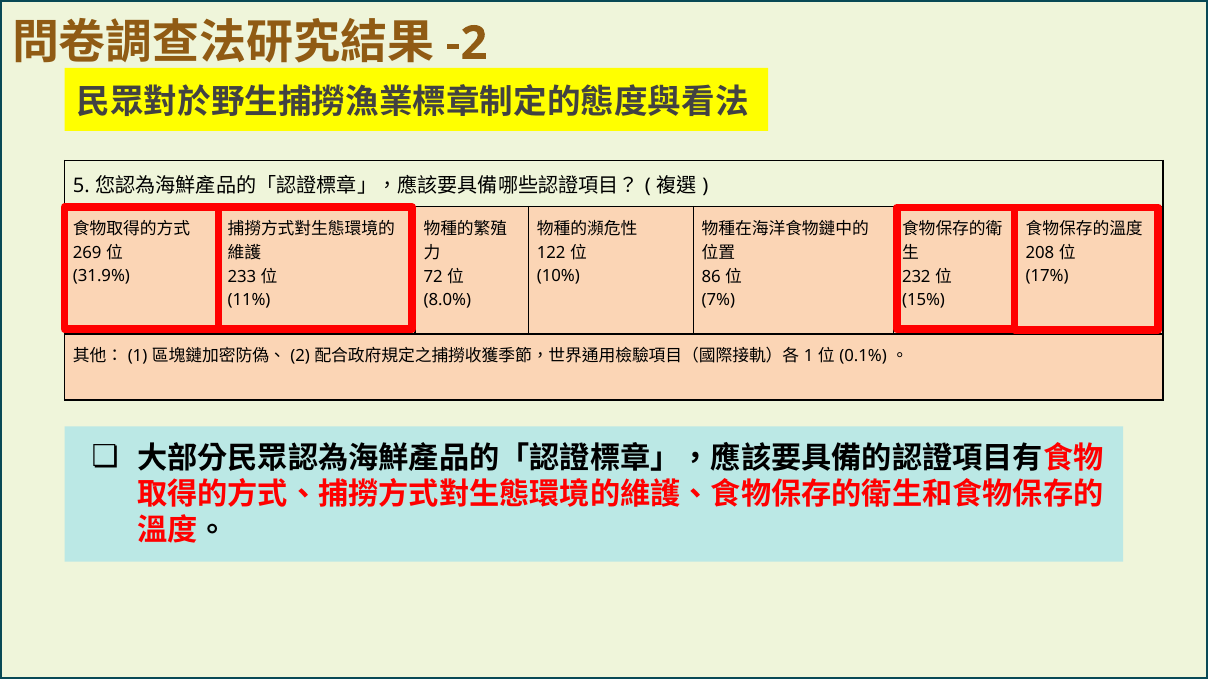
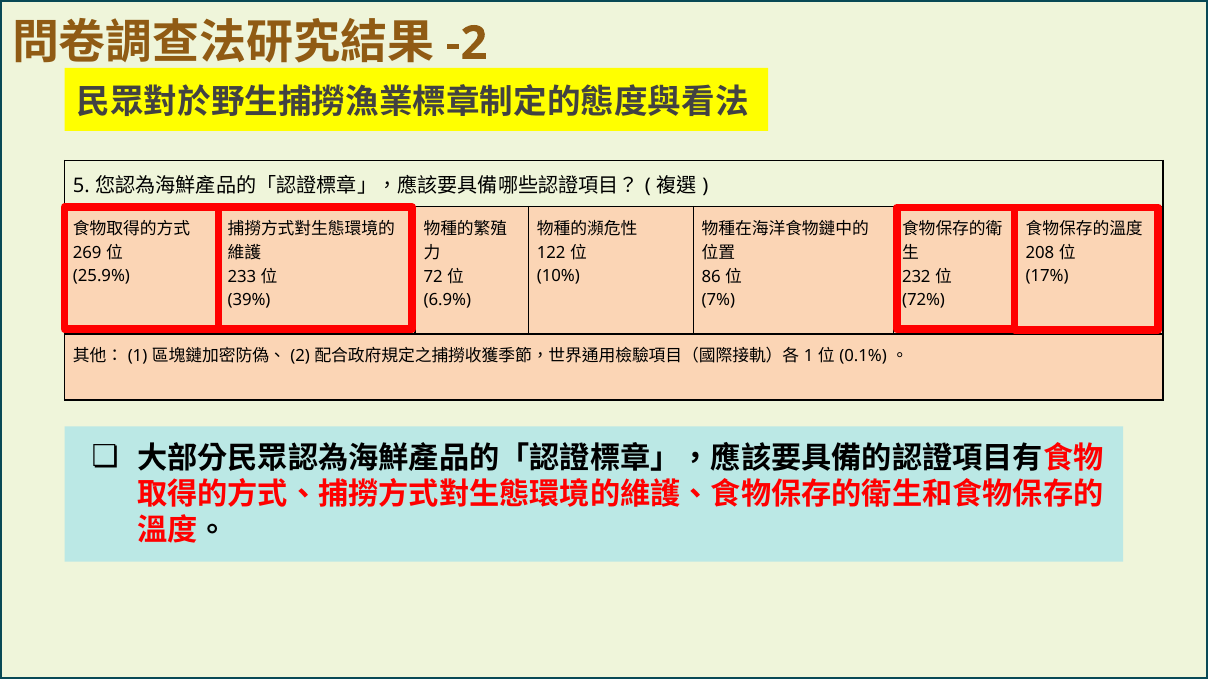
31.9%: 31.9% -> 25.9% (101, 276)
11%: 11% -> 39% (249, 300)
8.0%: 8.0% -> 6.9% (447, 300)
15%: 15% -> 72% (924, 300)
